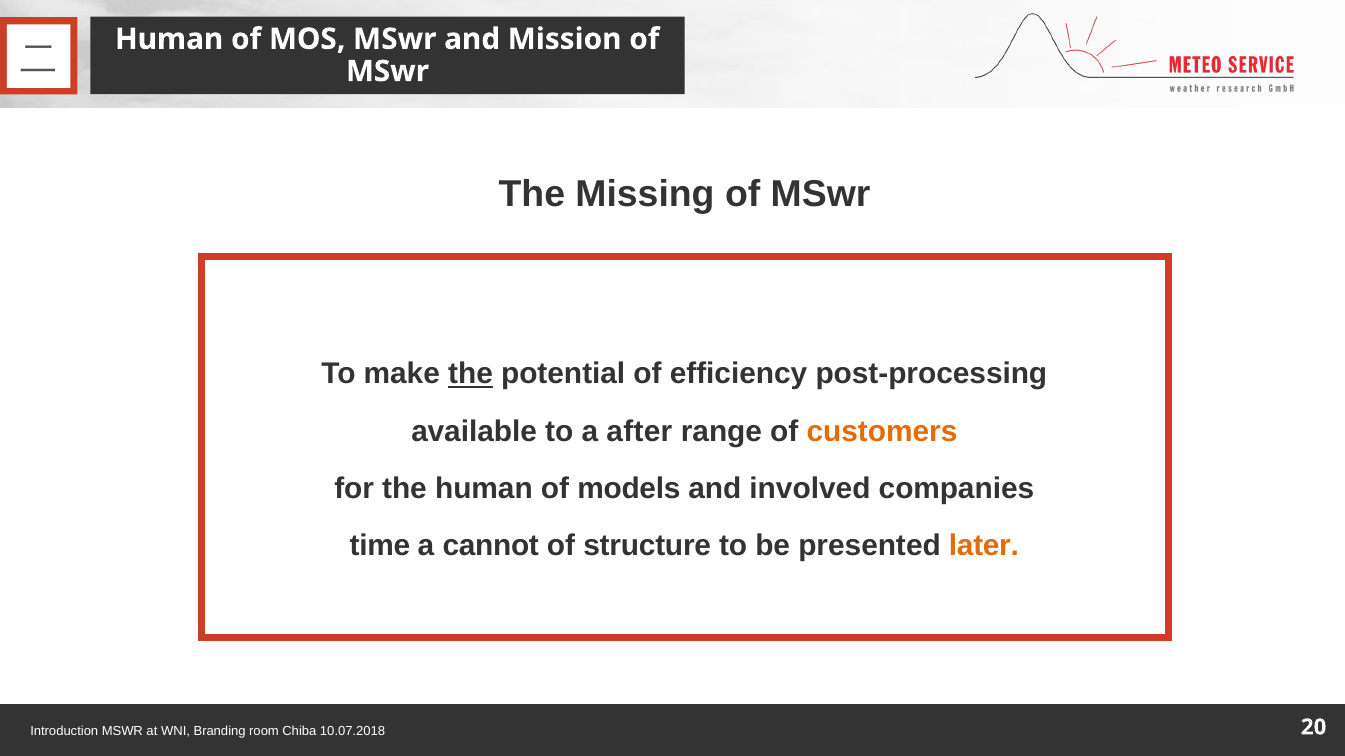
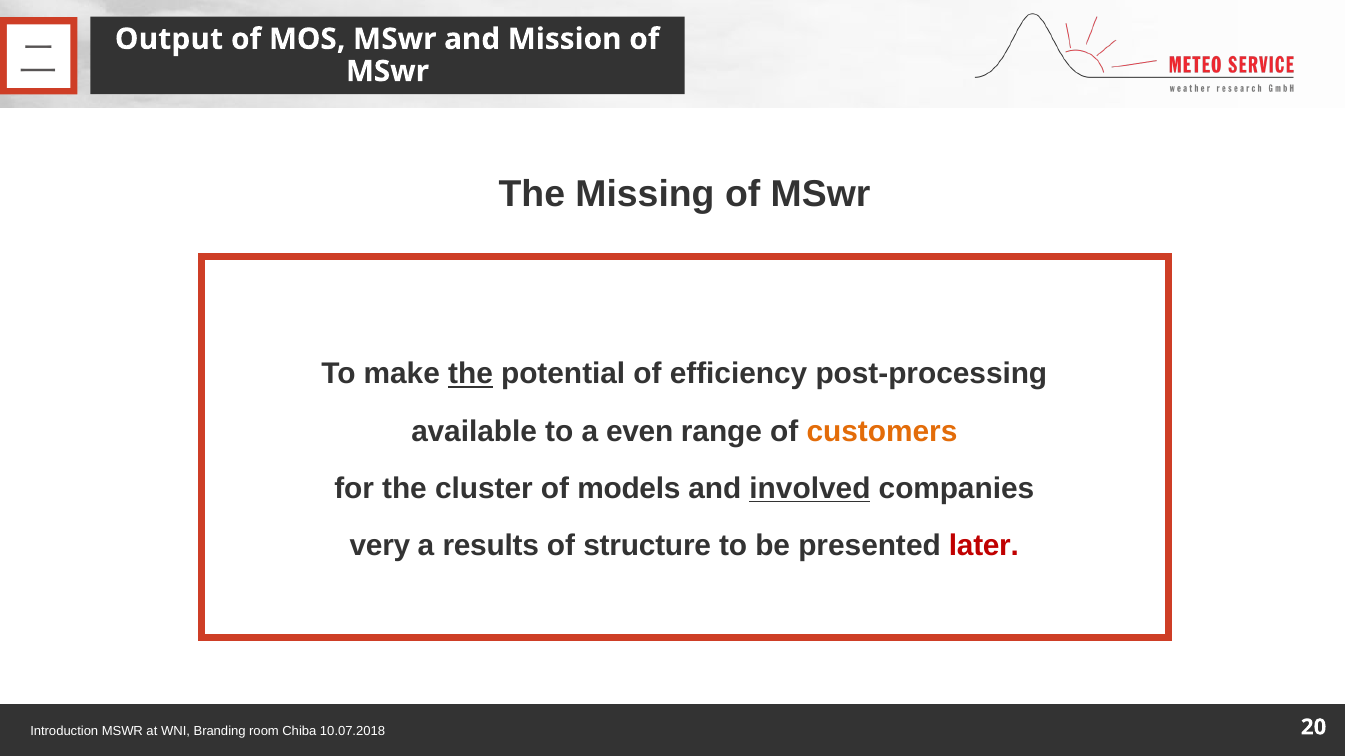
Human: Human -> Output (169, 39)
after: after -> even (640, 432)
the human: human -> cluster (484, 489)
involved underline: none -> present (810, 489)
time: time -> very (380, 546)
cannot: cannot -> results (491, 546)
later colour: orange -> red (984, 546)
